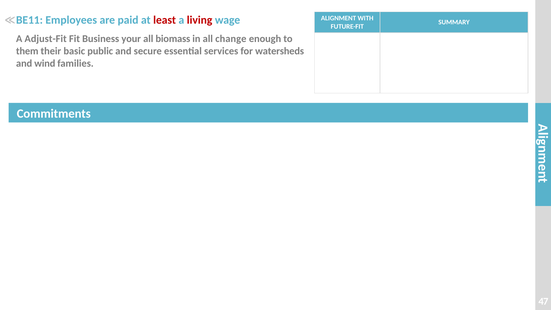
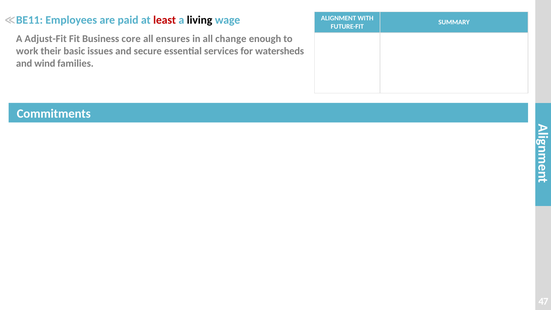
living colour: red -> black (200, 20)
your: your -> core (131, 39)
biomass: biomass -> ensures (173, 39)
them: them -> work (27, 51)
public: public -> issues (100, 51)
